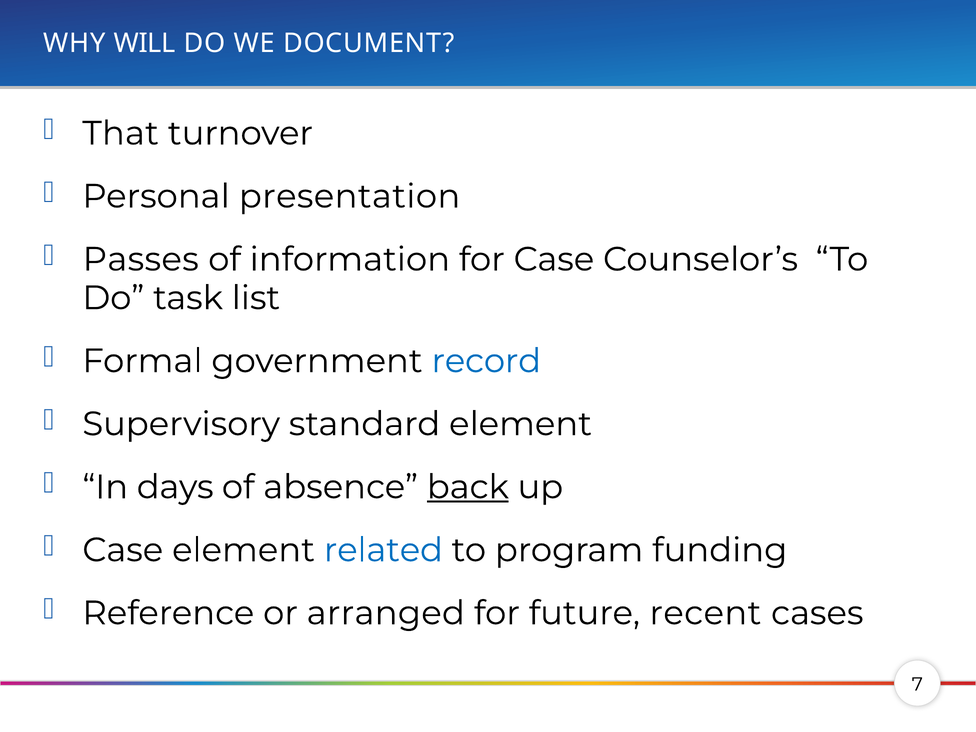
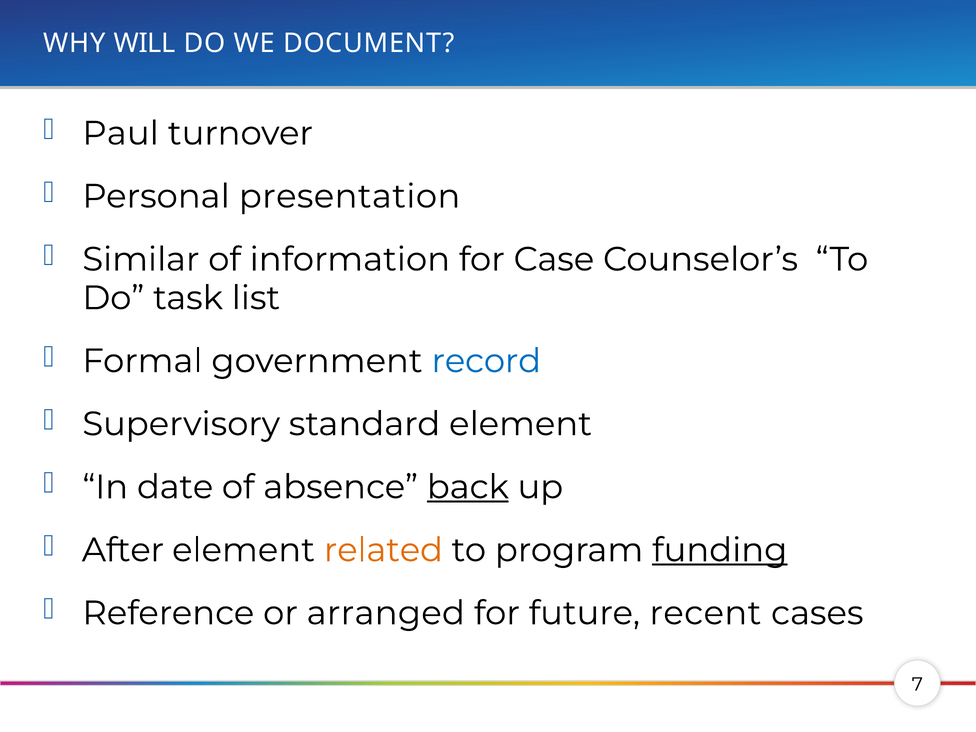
That: That -> Paul (121, 133)
Passes: Passes -> Similar (141, 259)
days: days -> date (175, 487)
Case: Case -> After (123, 550)
related colour: blue -> orange (383, 550)
funding underline: none -> present (720, 550)
